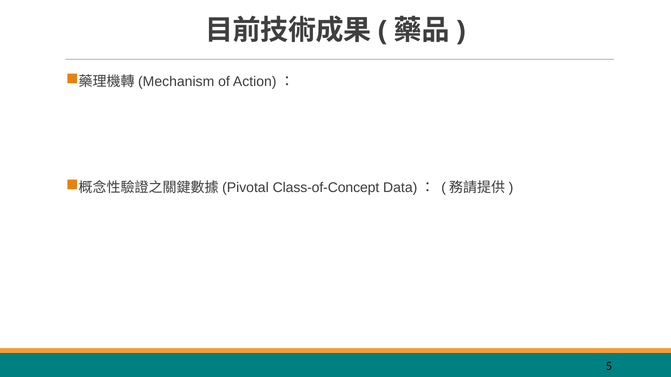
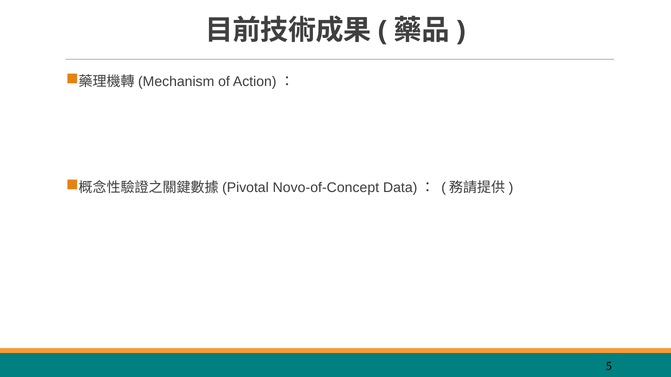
Class-of-Concept: Class-of-Concept -> Novo-of-Concept (326, 188)
